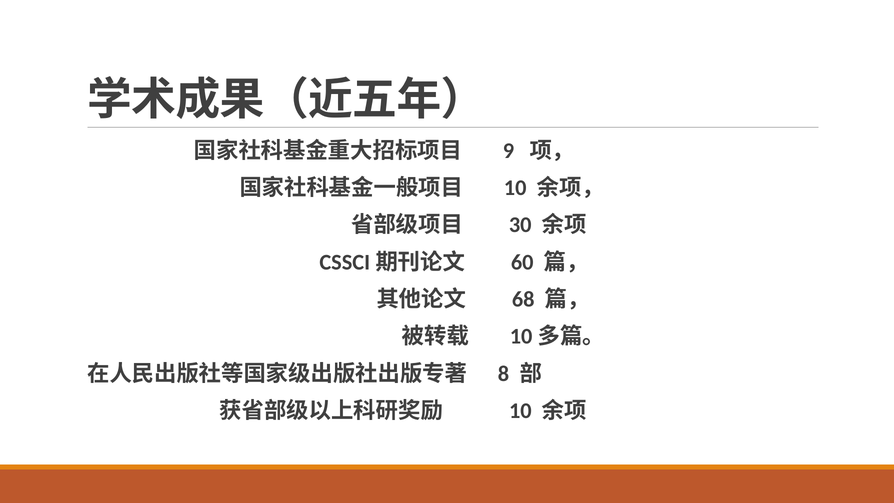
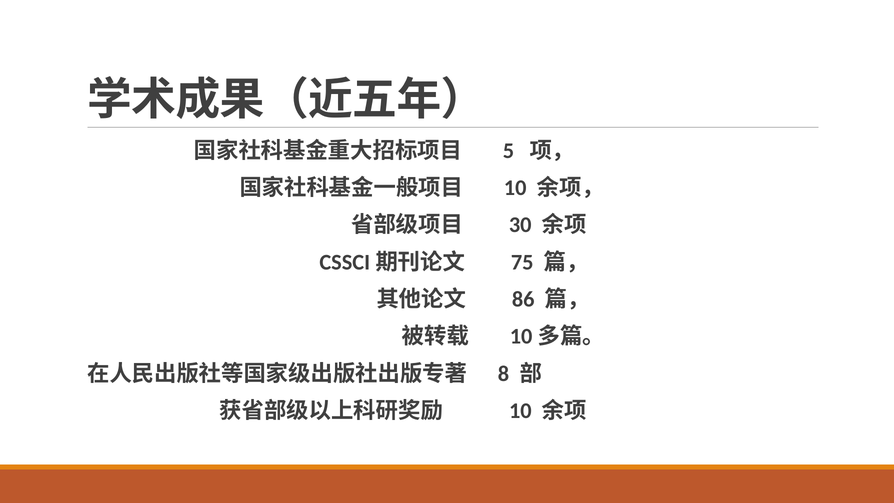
9: 9 -> 5 (509, 151)
60: 60 -> 75 (522, 262)
68: 68 -> 86 (523, 299)
